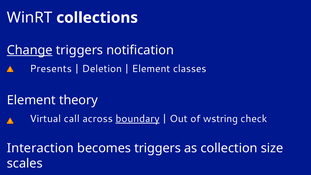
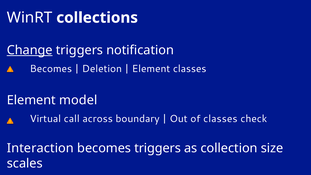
Presents: Presents -> Becomes (51, 69)
theory: theory -> model (78, 100)
boundary underline: present -> none (138, 119)
of wstring: wstring -> classes (220, 119)
